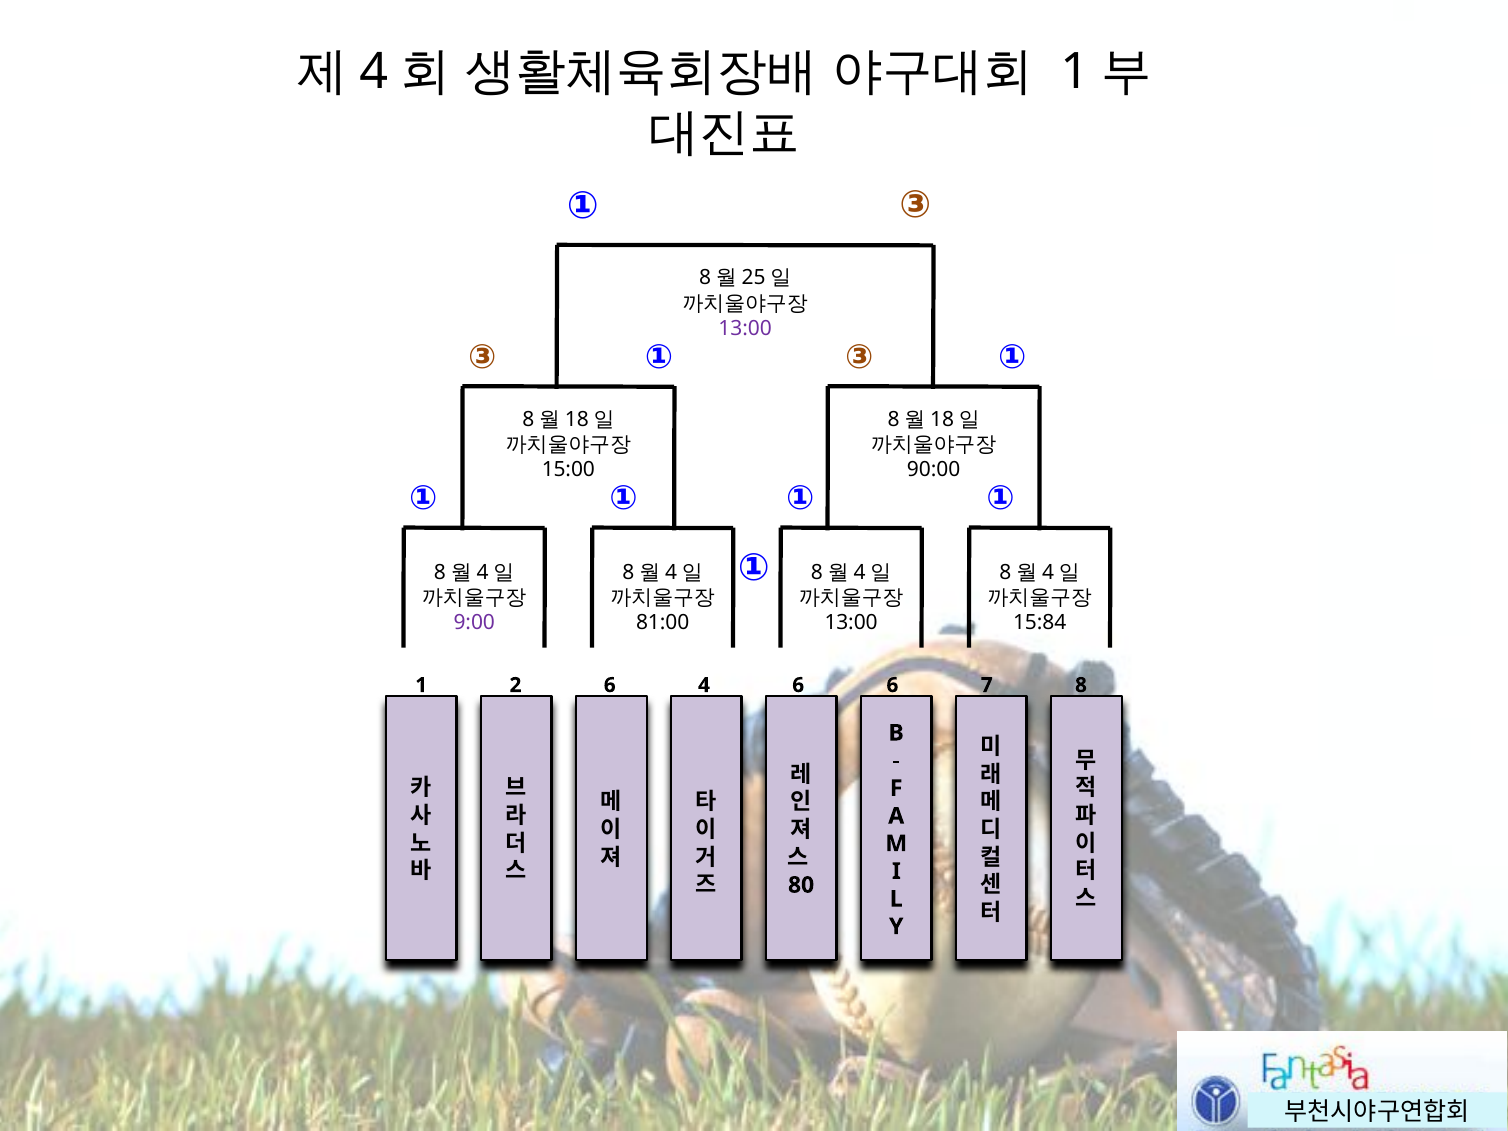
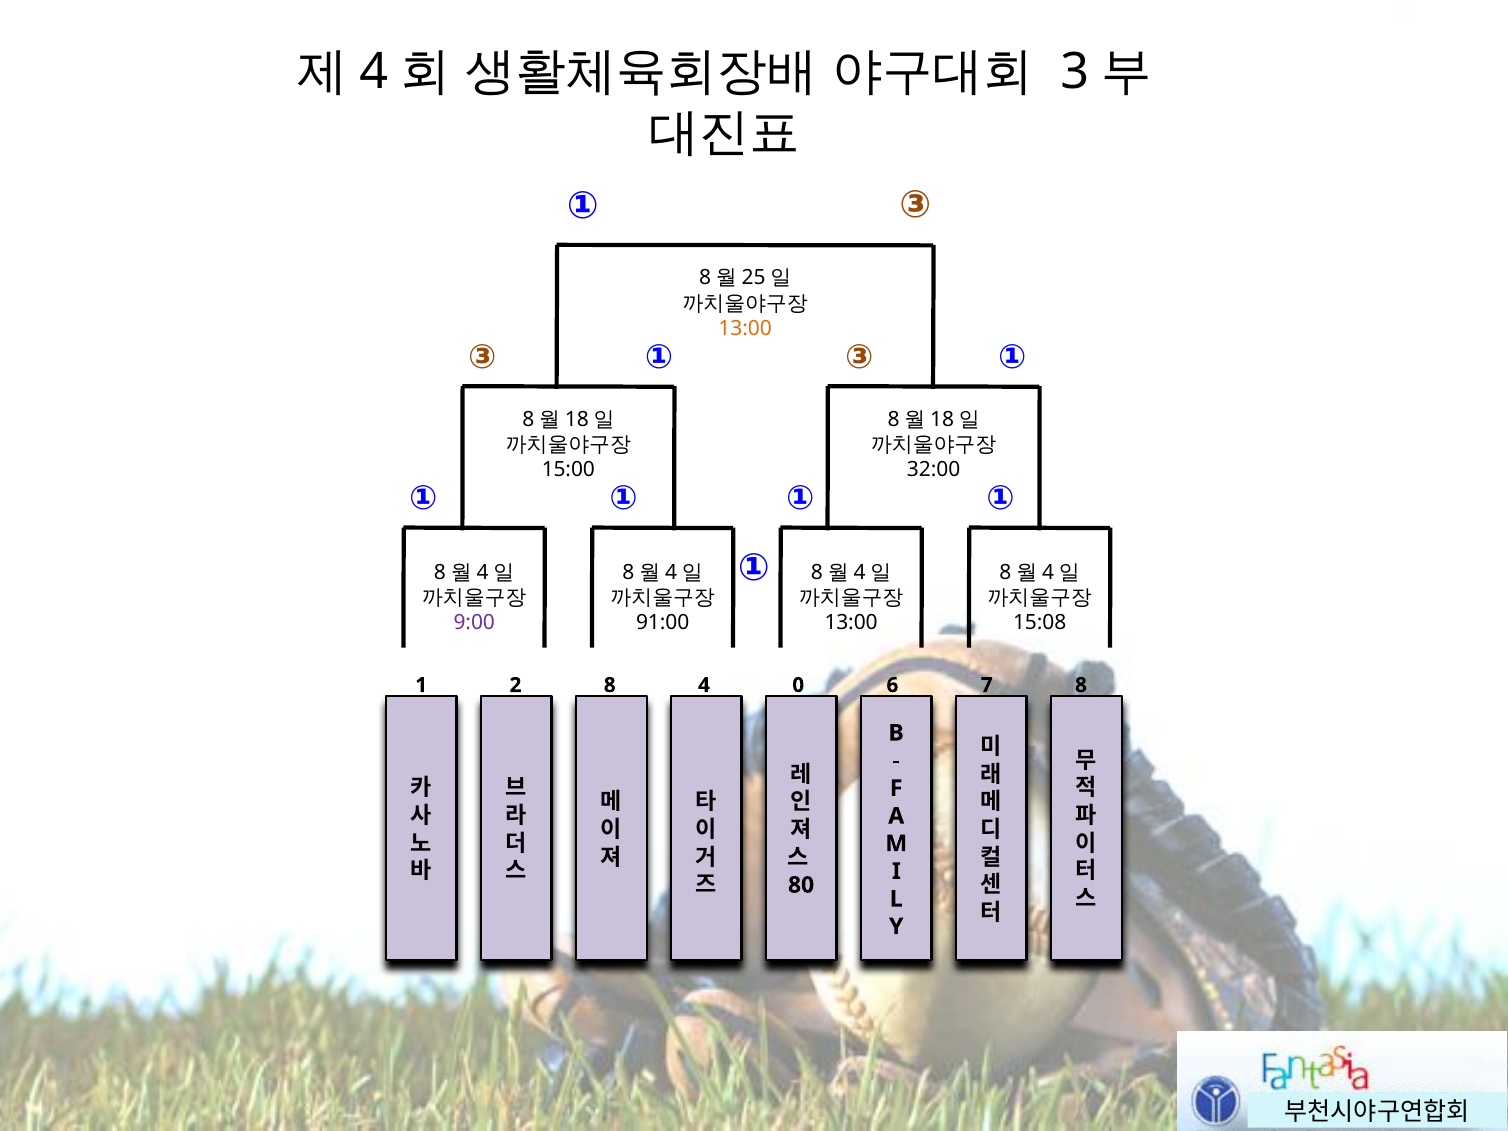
1: 1 -> 3 (1075, 72)
13:00 colour: purple -> orange (745, 328)
90:00: 90:00 -> 32:00 (934, 470)
81:00: 81:00 -> 91:00 (663, 623)
15:84: 15:84 -> 15:08 (1040, 623)
2 6: 6 -> 8 (610, 685)
4 6: 6 -> 0 (798, 685)
